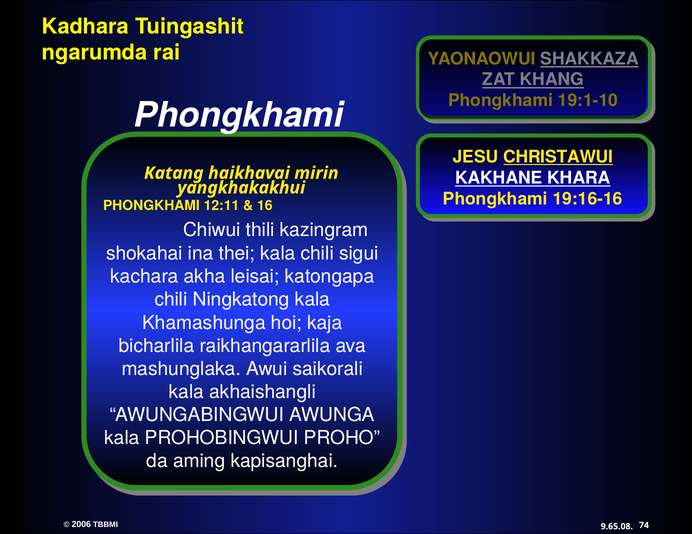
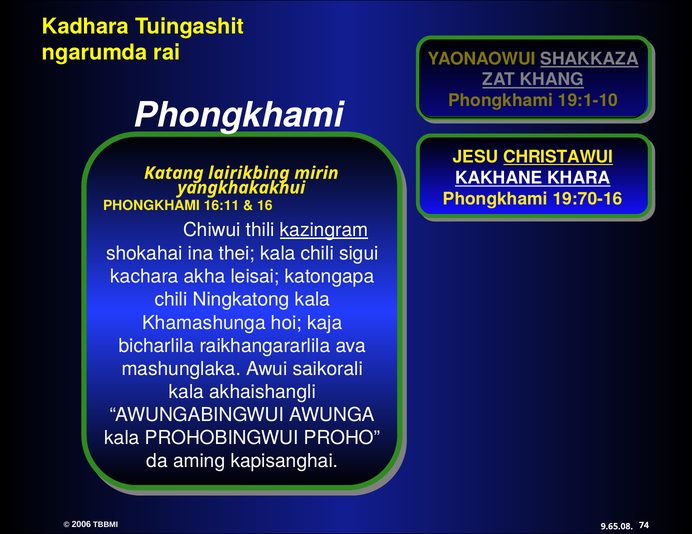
haikhavai: haikhavai -> lairikbing (249, 173)
19:16-16: 19:16-16 -> 19:70-16 (588, 199)
12:11: 12:11 -> 16:11 (221, 206)
kazingram underline: none -> present (324, 230)
